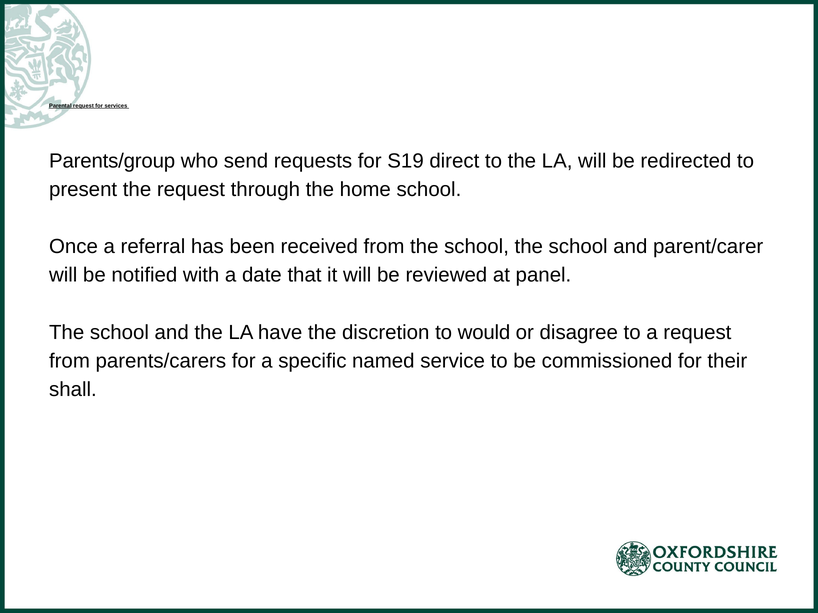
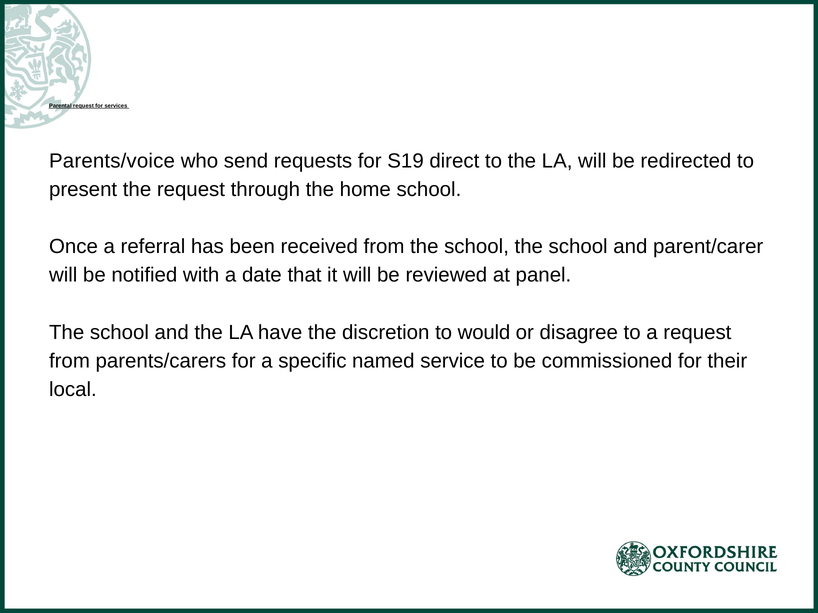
Parents/group: Parents/group -> Parents/voice (112, 161)
shall: shall -> local (73, 390)
